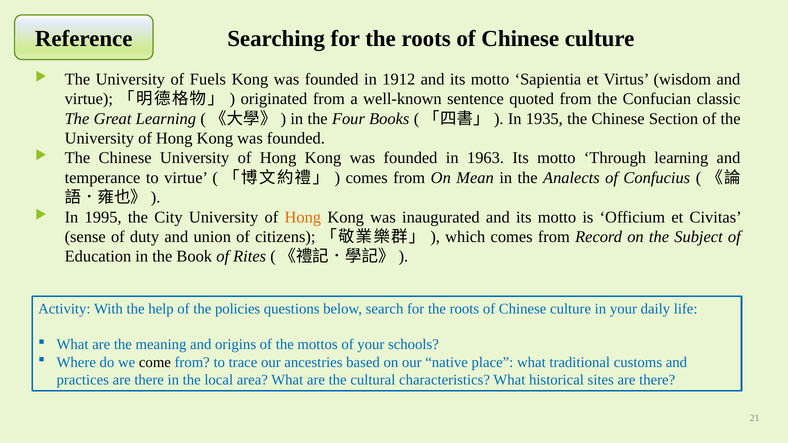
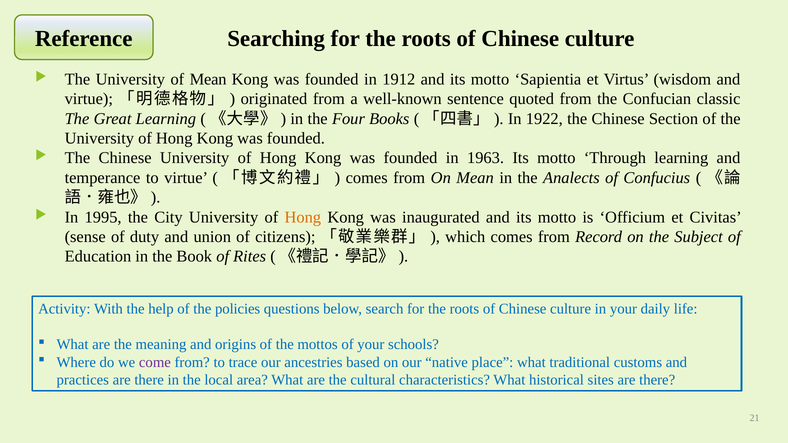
of Fuels: Fuels -> Mean (208, 79)
1935: 1935 -> 1922 (544, 119)
come colour: black -> purple (155, 362)
